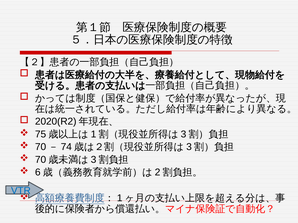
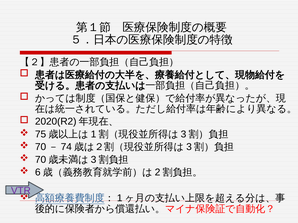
VTR colour: blue -> purple (21, 191)
